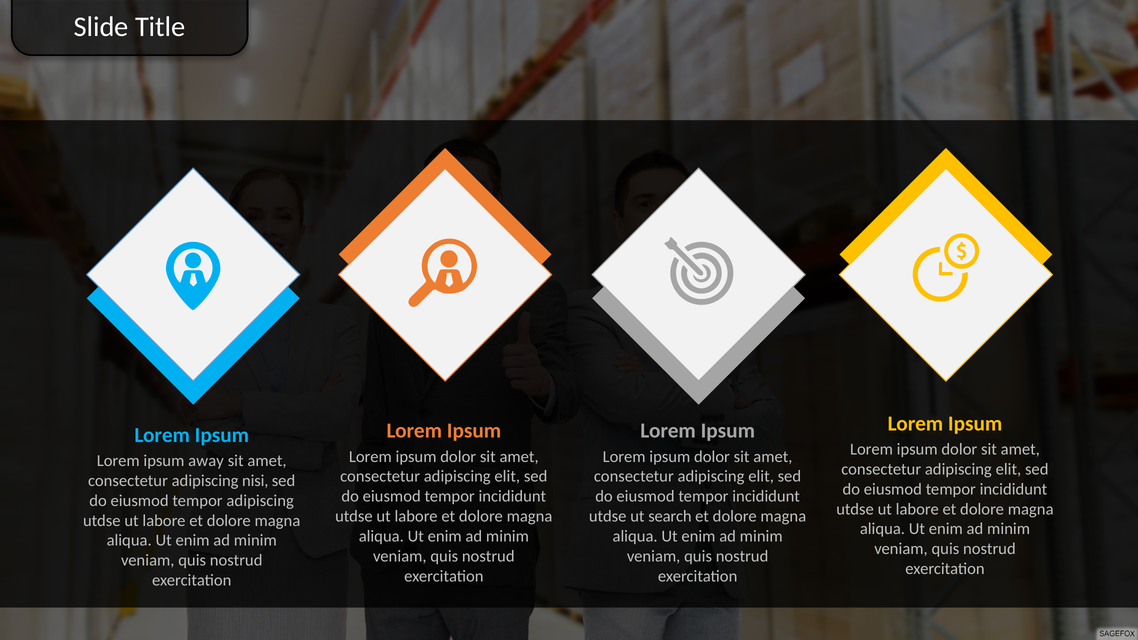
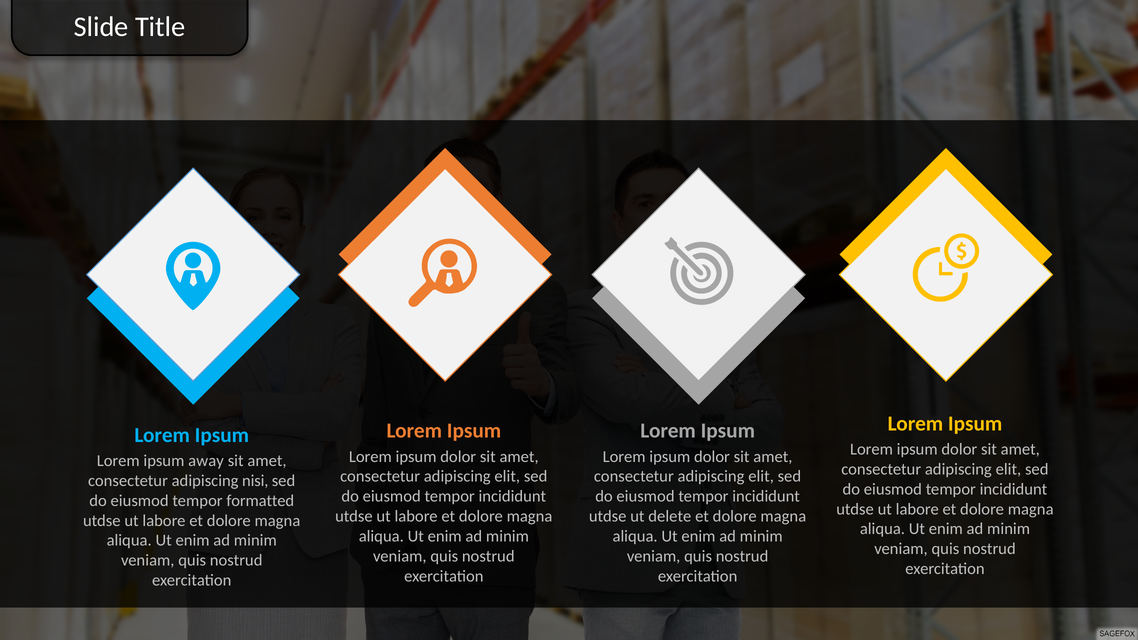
tempor adipiscing: adipiscing -> formatted (260, 501)
search: search -> delete (670, 516)
